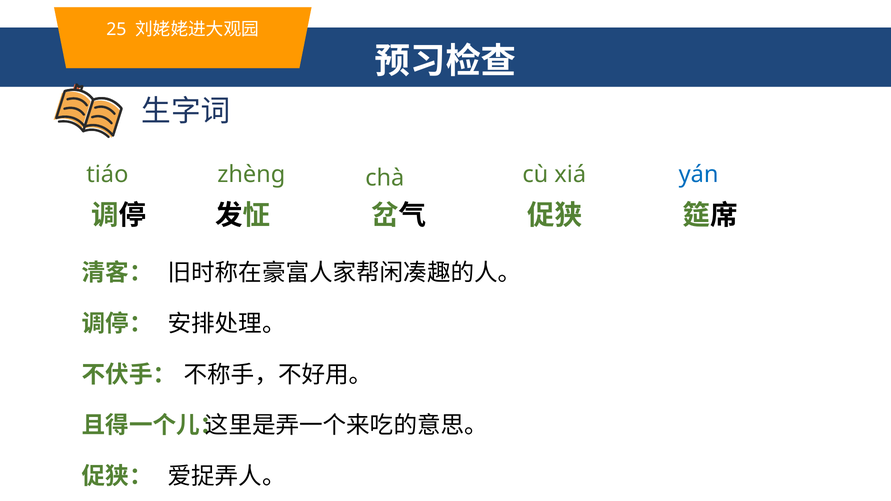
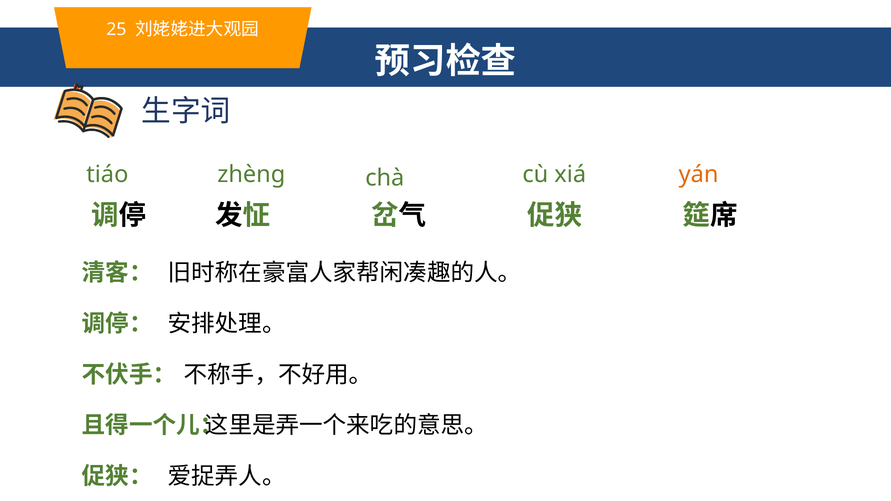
yán colour: blue -> orange (699, 174)
